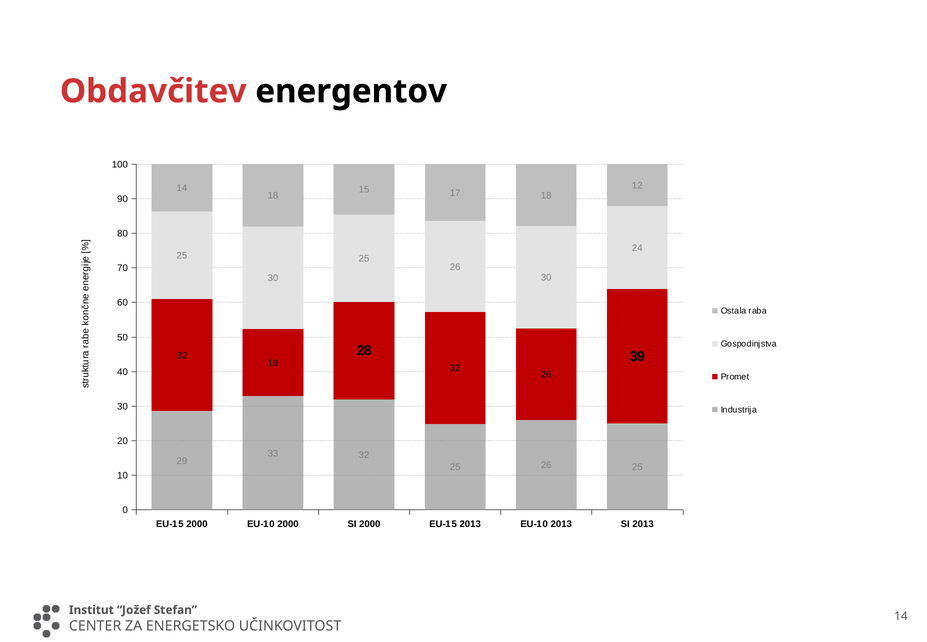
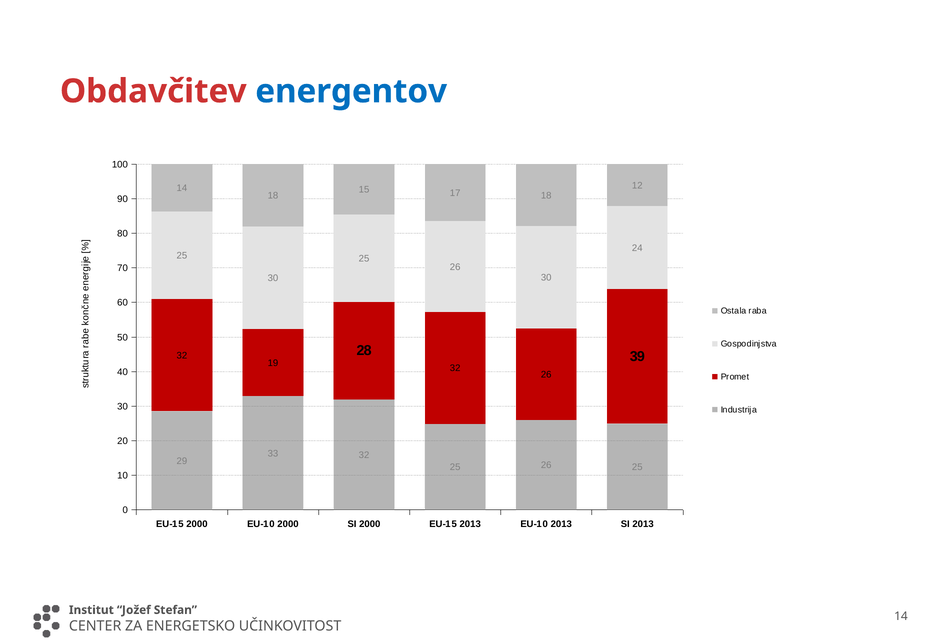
energentov colour: black -> blue (351, 91)
